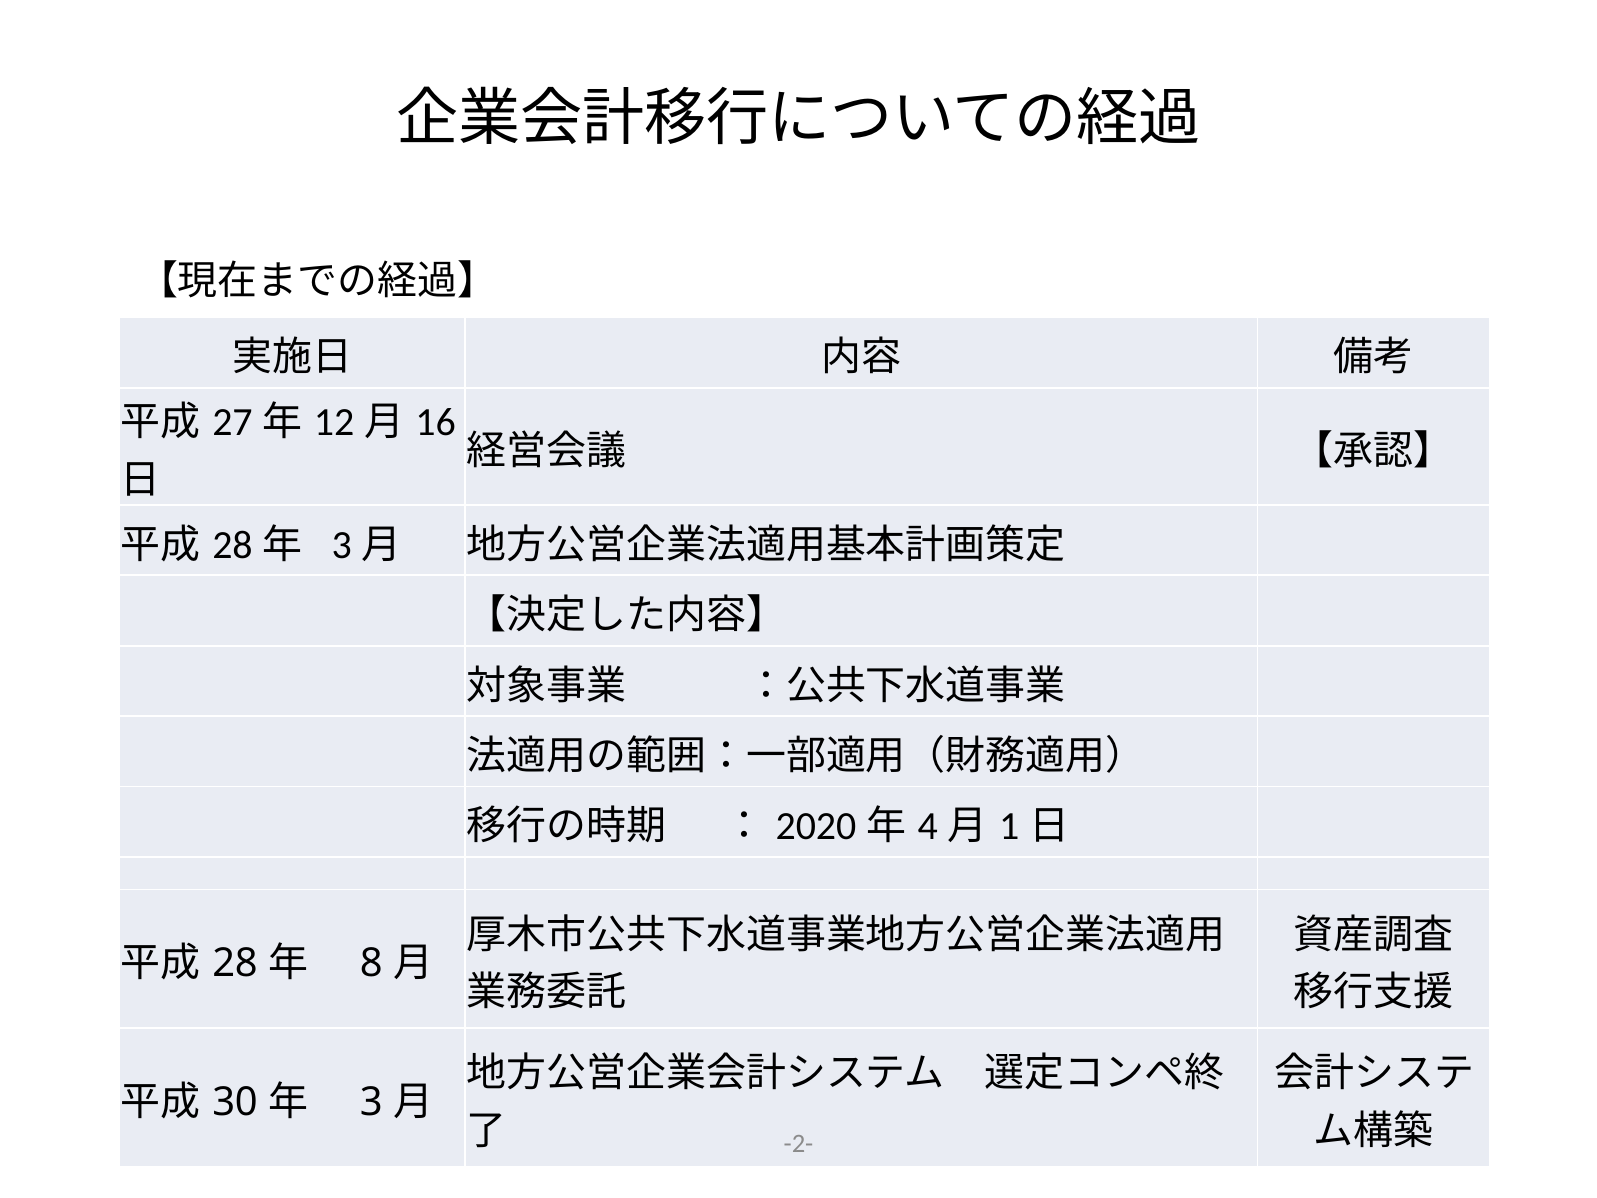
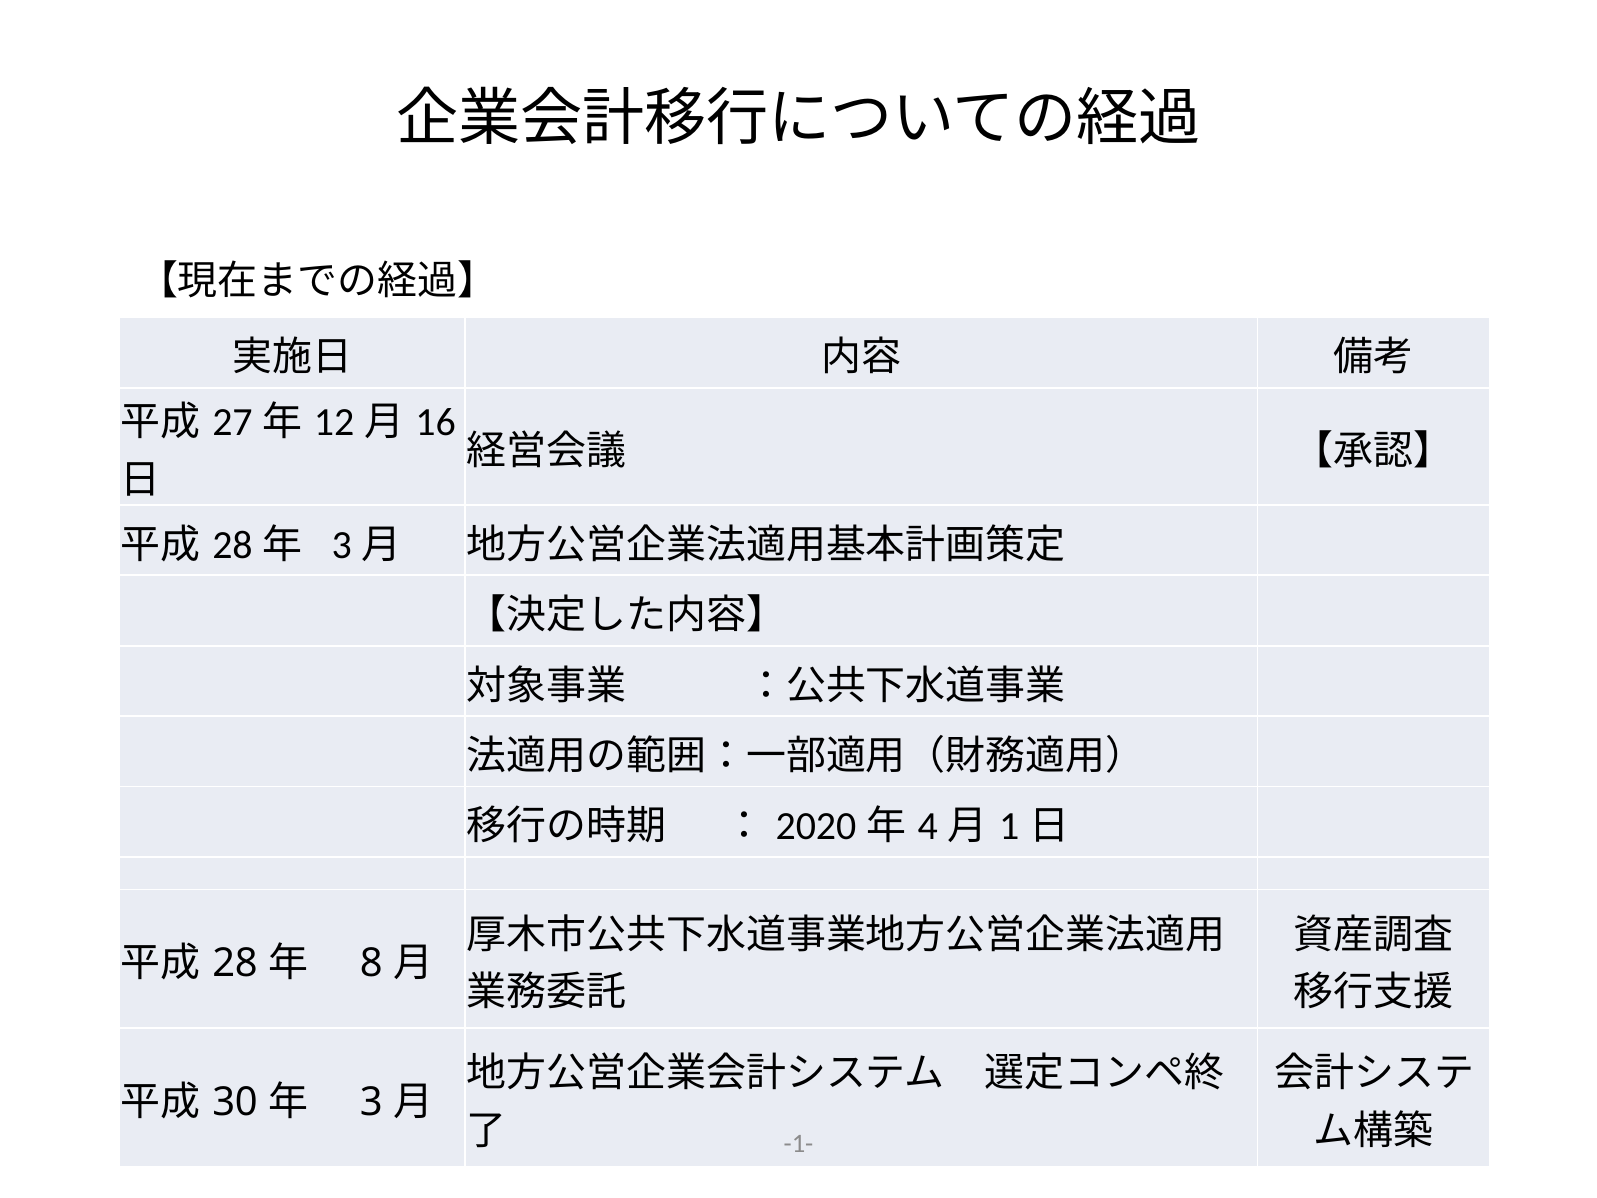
-2-: -2- -> -1- (799, 1144)
